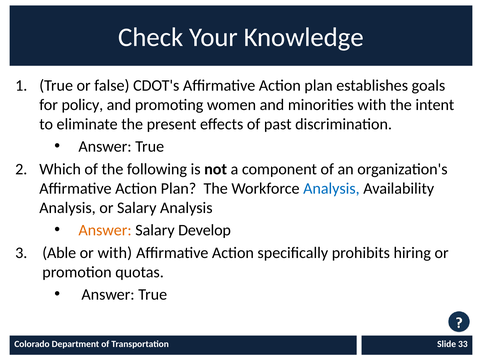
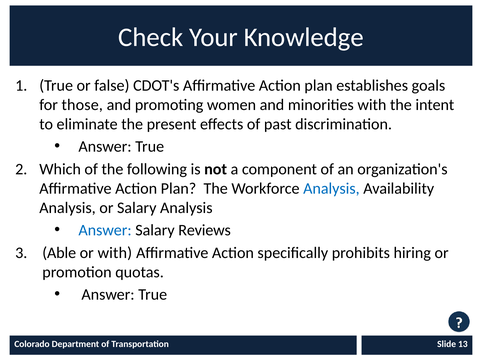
policy: policy -> those (82, 105)
Answer colour: orange -> blue (105, 230)
Develop: Develop -> Reviews (205, 230)
33: 33 -> 13 (463, 344)
